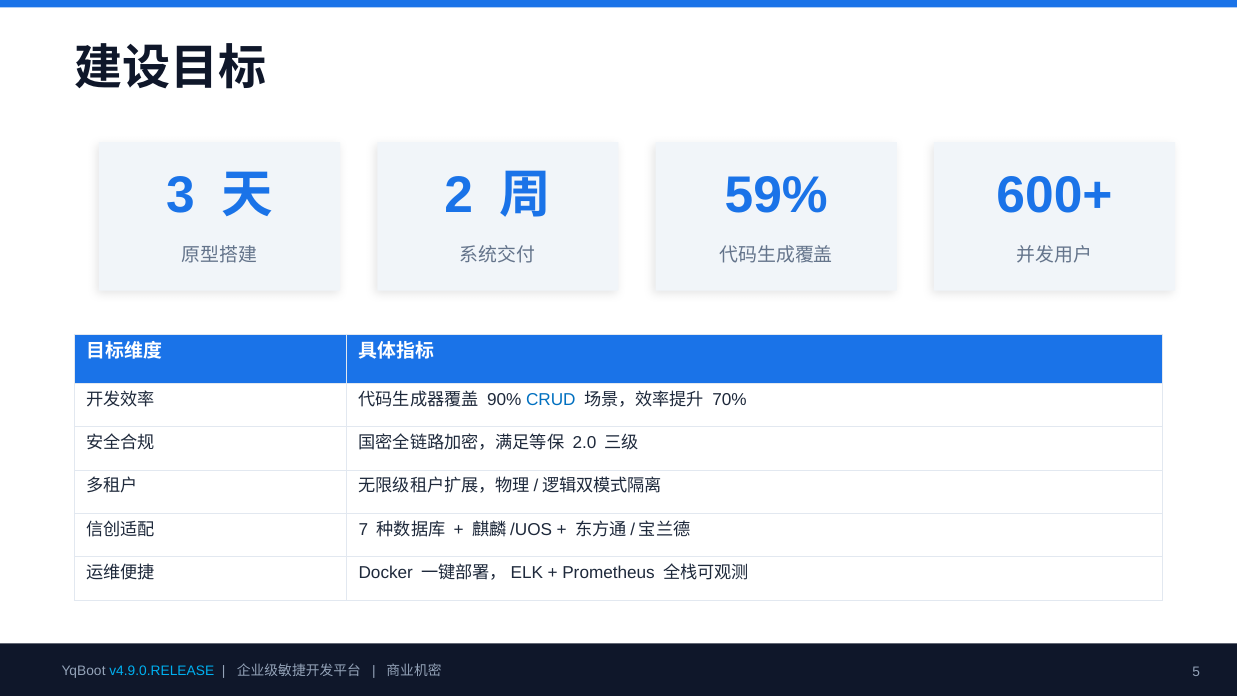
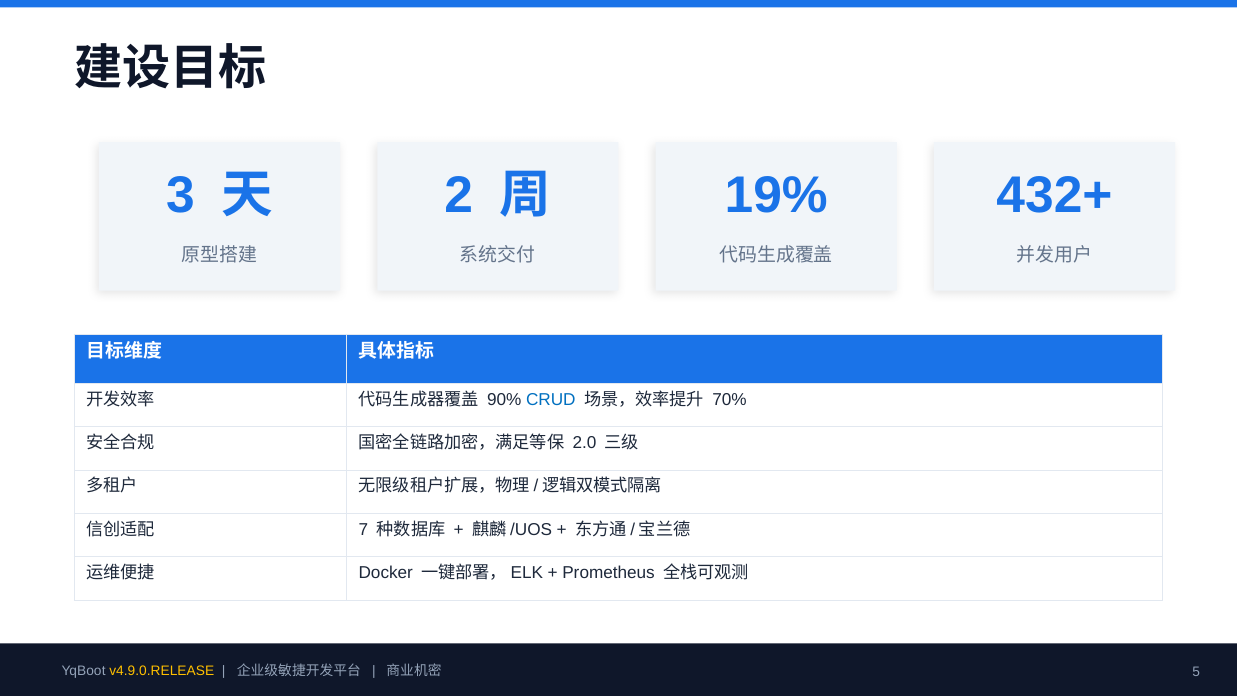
59%: 59% -> 19% (776, 195)
600+: 600+ -> 432+ (1054, 195)
v4.9.0.RELEASE colour: light blue -> yellow (162, 670)
